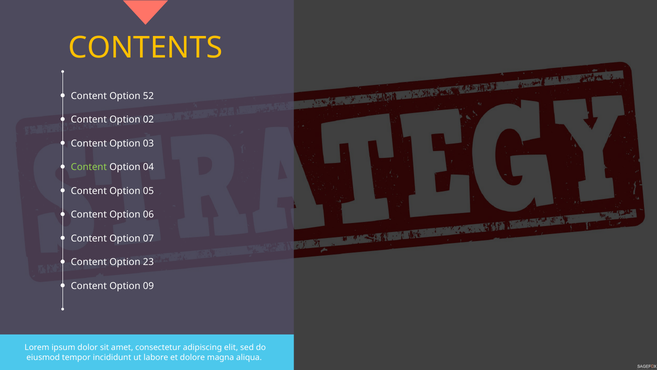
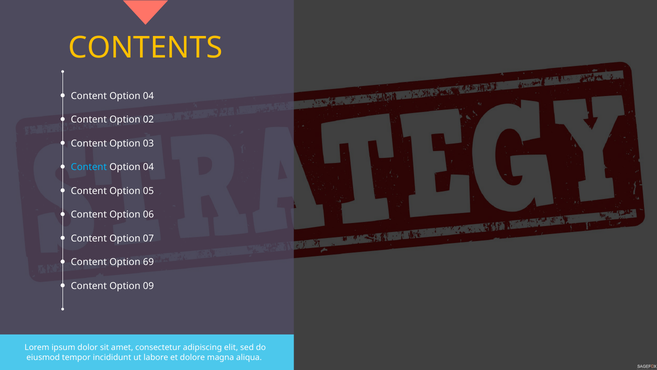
52: 52 -> 04 (148, 96)
Content colour: light green -> light blue (89, 167)
23: 23 -> 69 (148, 262)
